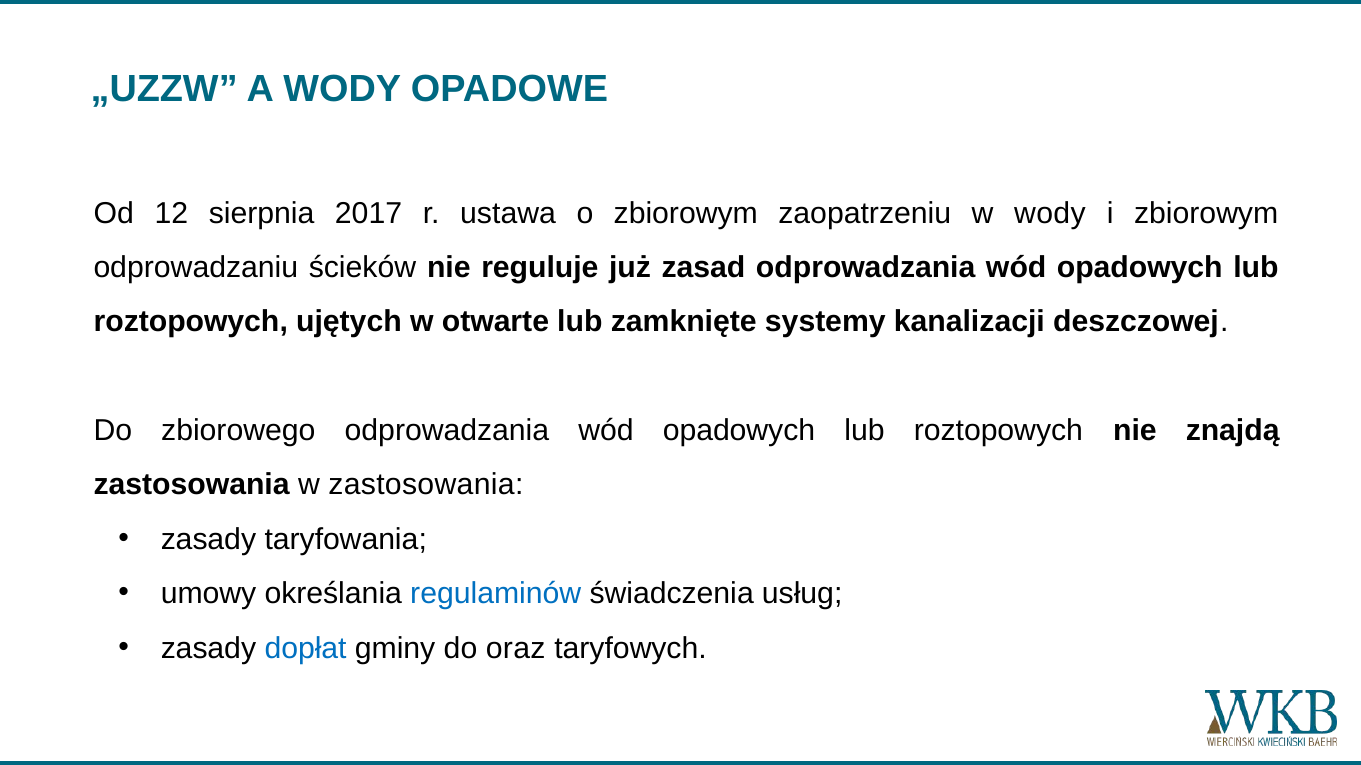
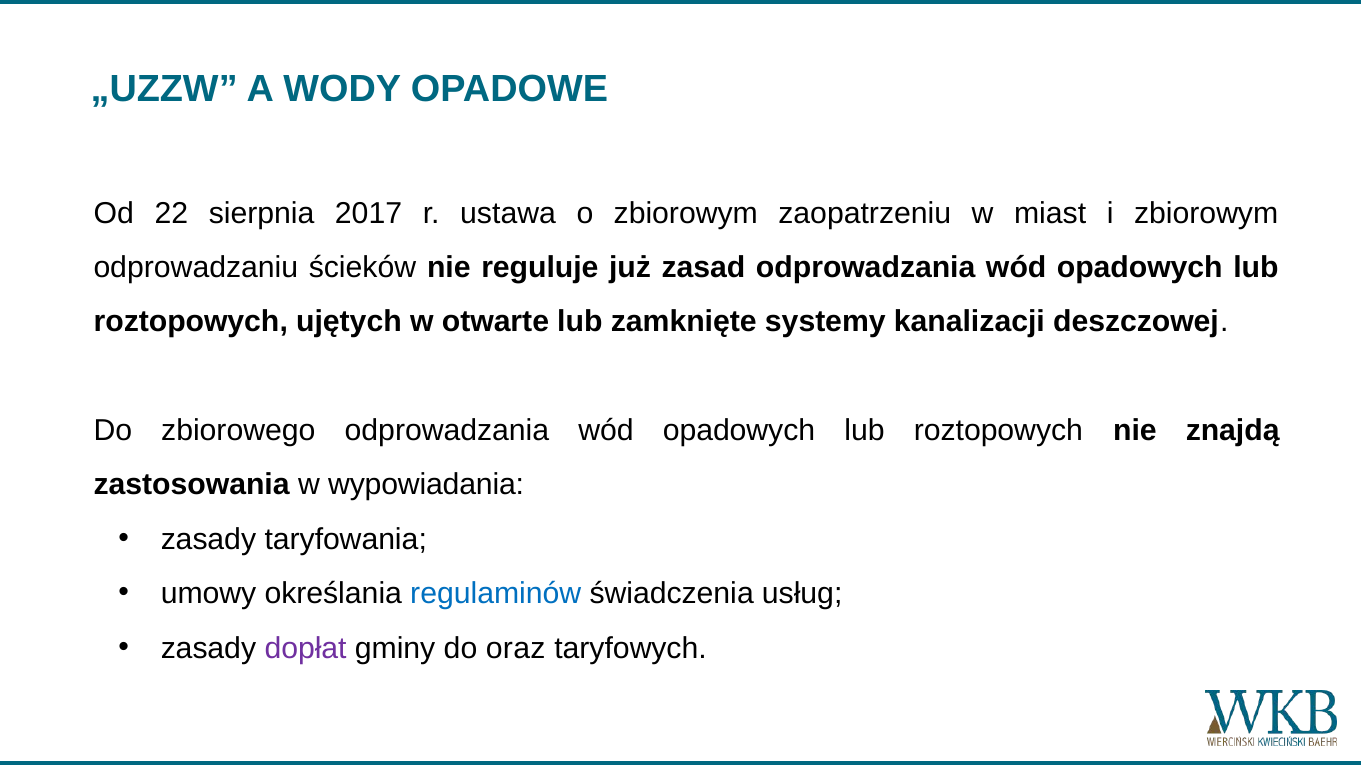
12: 12 -> 22 (171, 213)
w wody: wody -> miast (1050, 213)
w zastosowania: zastosowania -> wypowiadania (426, 485)
dopłat colour: blue -> purple (306, 649)
